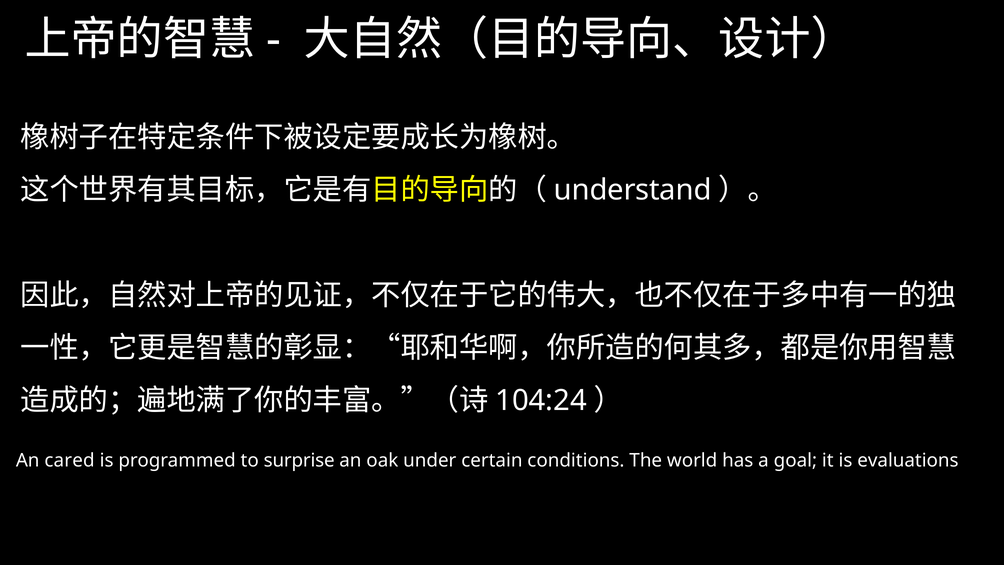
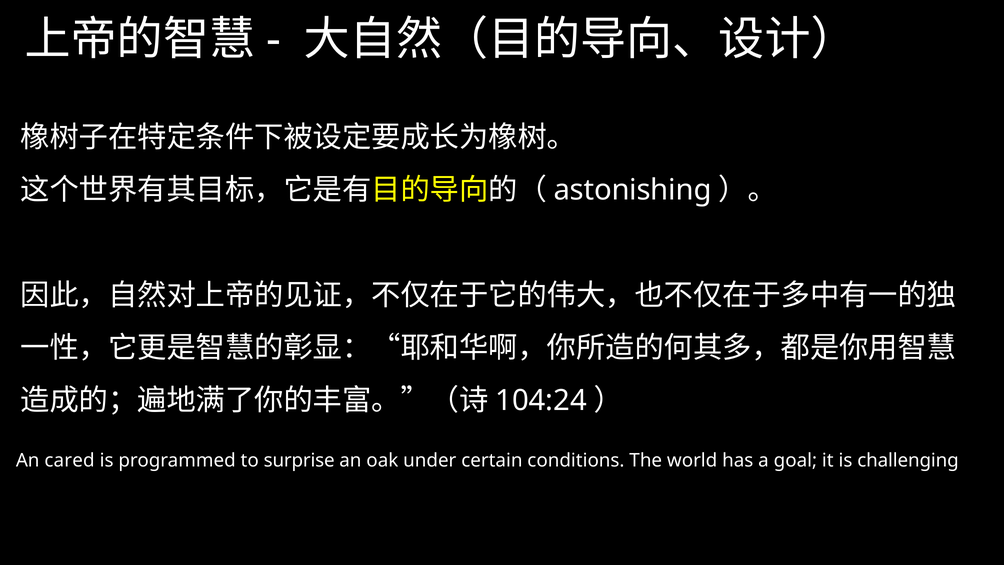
understand: understand -> astonishing (633, 190)
evaluations: evaluations -> challenging (908, 460)
